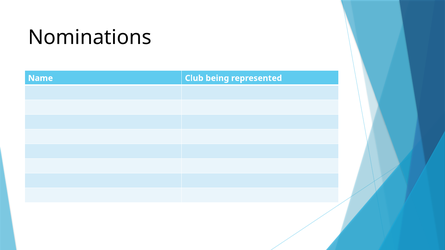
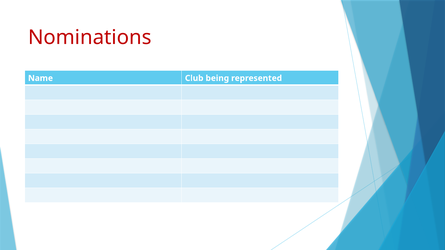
Nominations colour: black -> red (90, 38)
